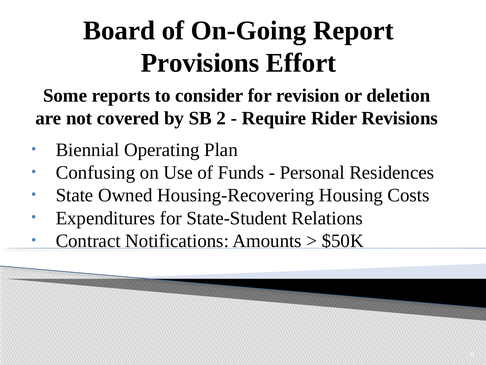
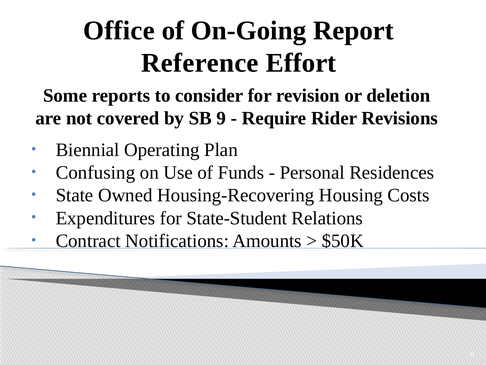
Board: Board -> Office (119, 31)
Provisions: Provisions -> Reference (200, 63)
2: 2 -> 9 (221, 118)
